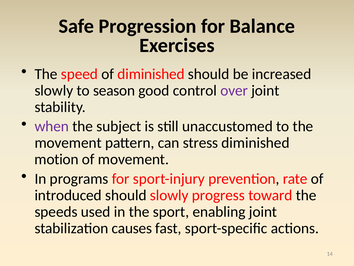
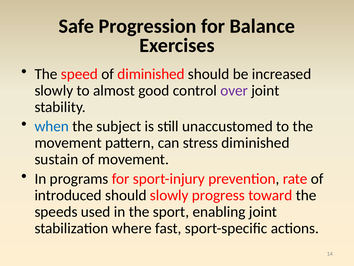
season: season -> almost (114, 90)
when colour: purple -> blue (52, 126)
motion: motion -> sustain (56, 159)
causes: causes -> where (132, 228)
